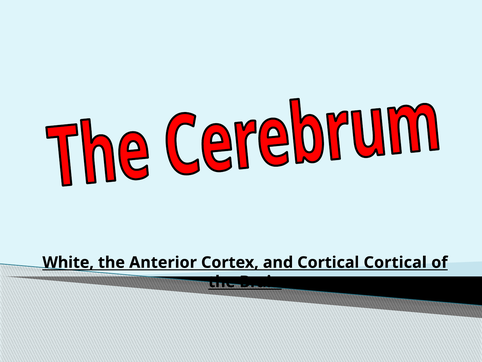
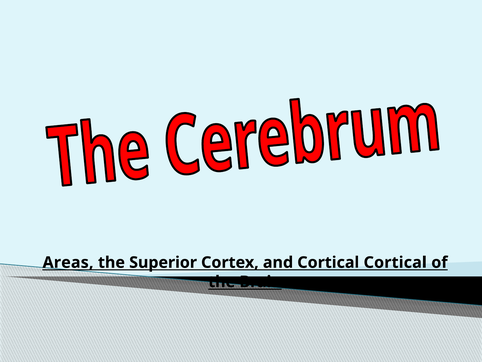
White: White -> Areas (68, 262)
Anterior: Anterior -> Superior (163, 262)
